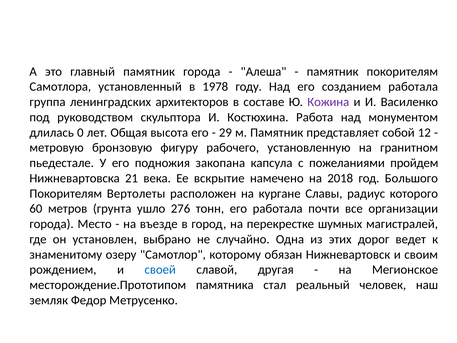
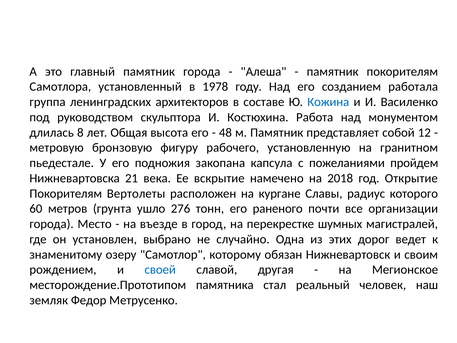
Кожина colour: purple -> blue (328, 102)
0: 0 -> 8 (80, 132)
29: 29 -> 48 (225, 132)
Большого: Большого -> Открытие (411, 178)
его работала: работала -> раненого (278, 209)
